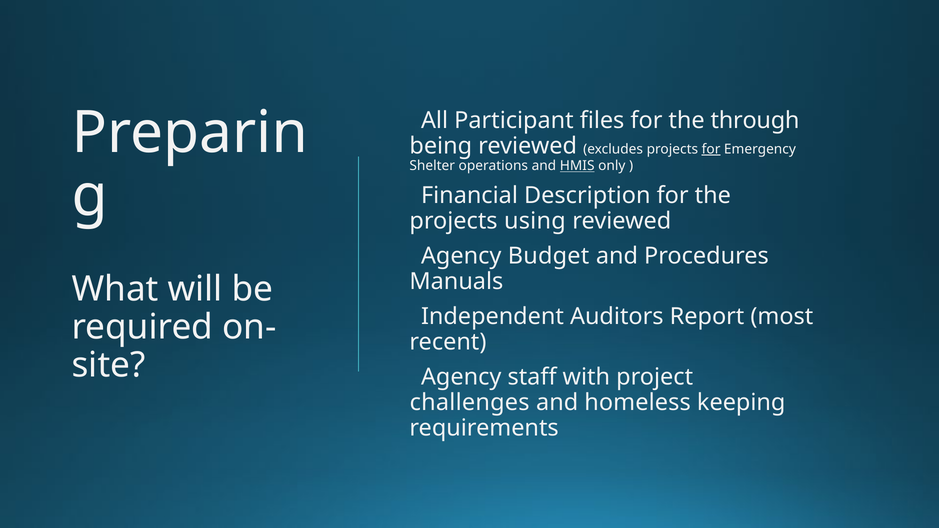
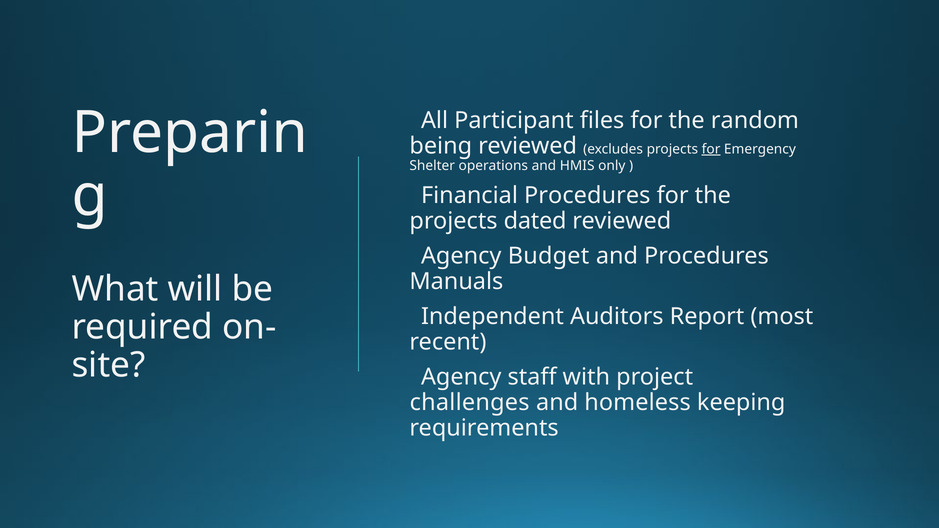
through: through -> random (755, 121)
HMIS underline: present -> none (577, 166)
Description: Description -> Procedures (587, 196)
using: using -> dated (535, 221)
